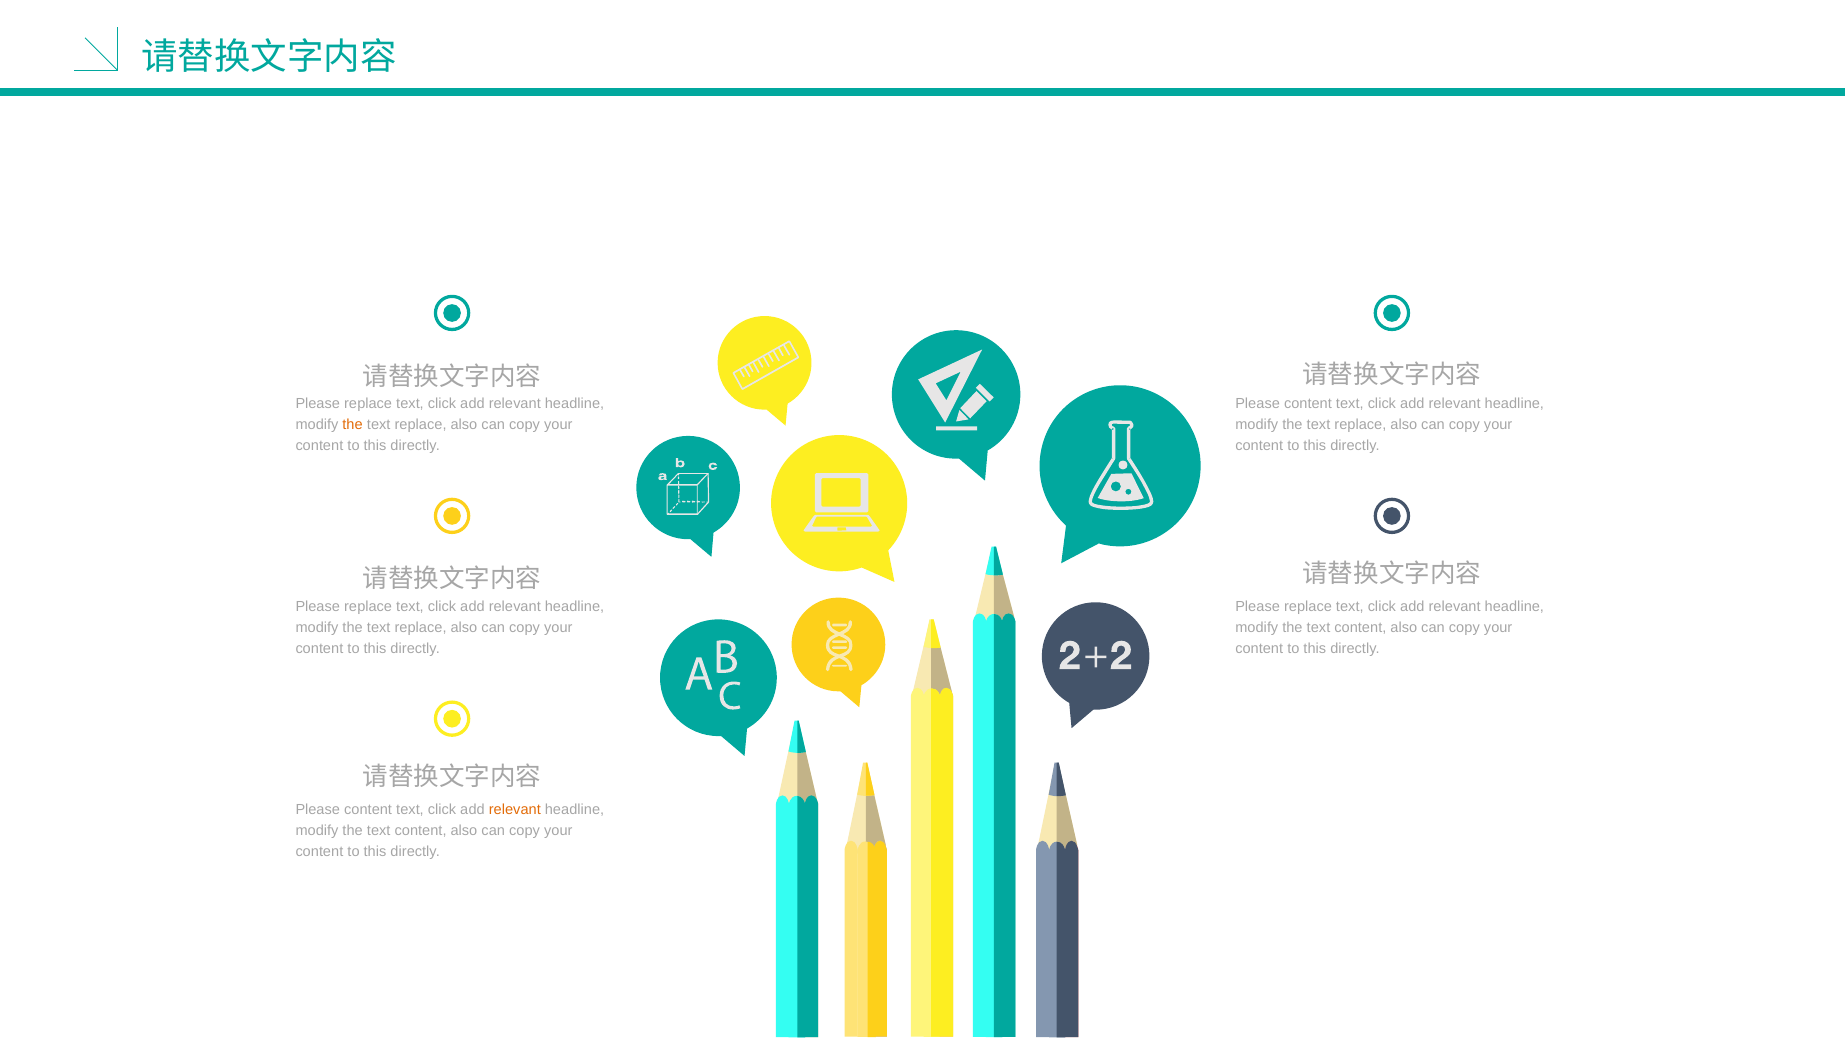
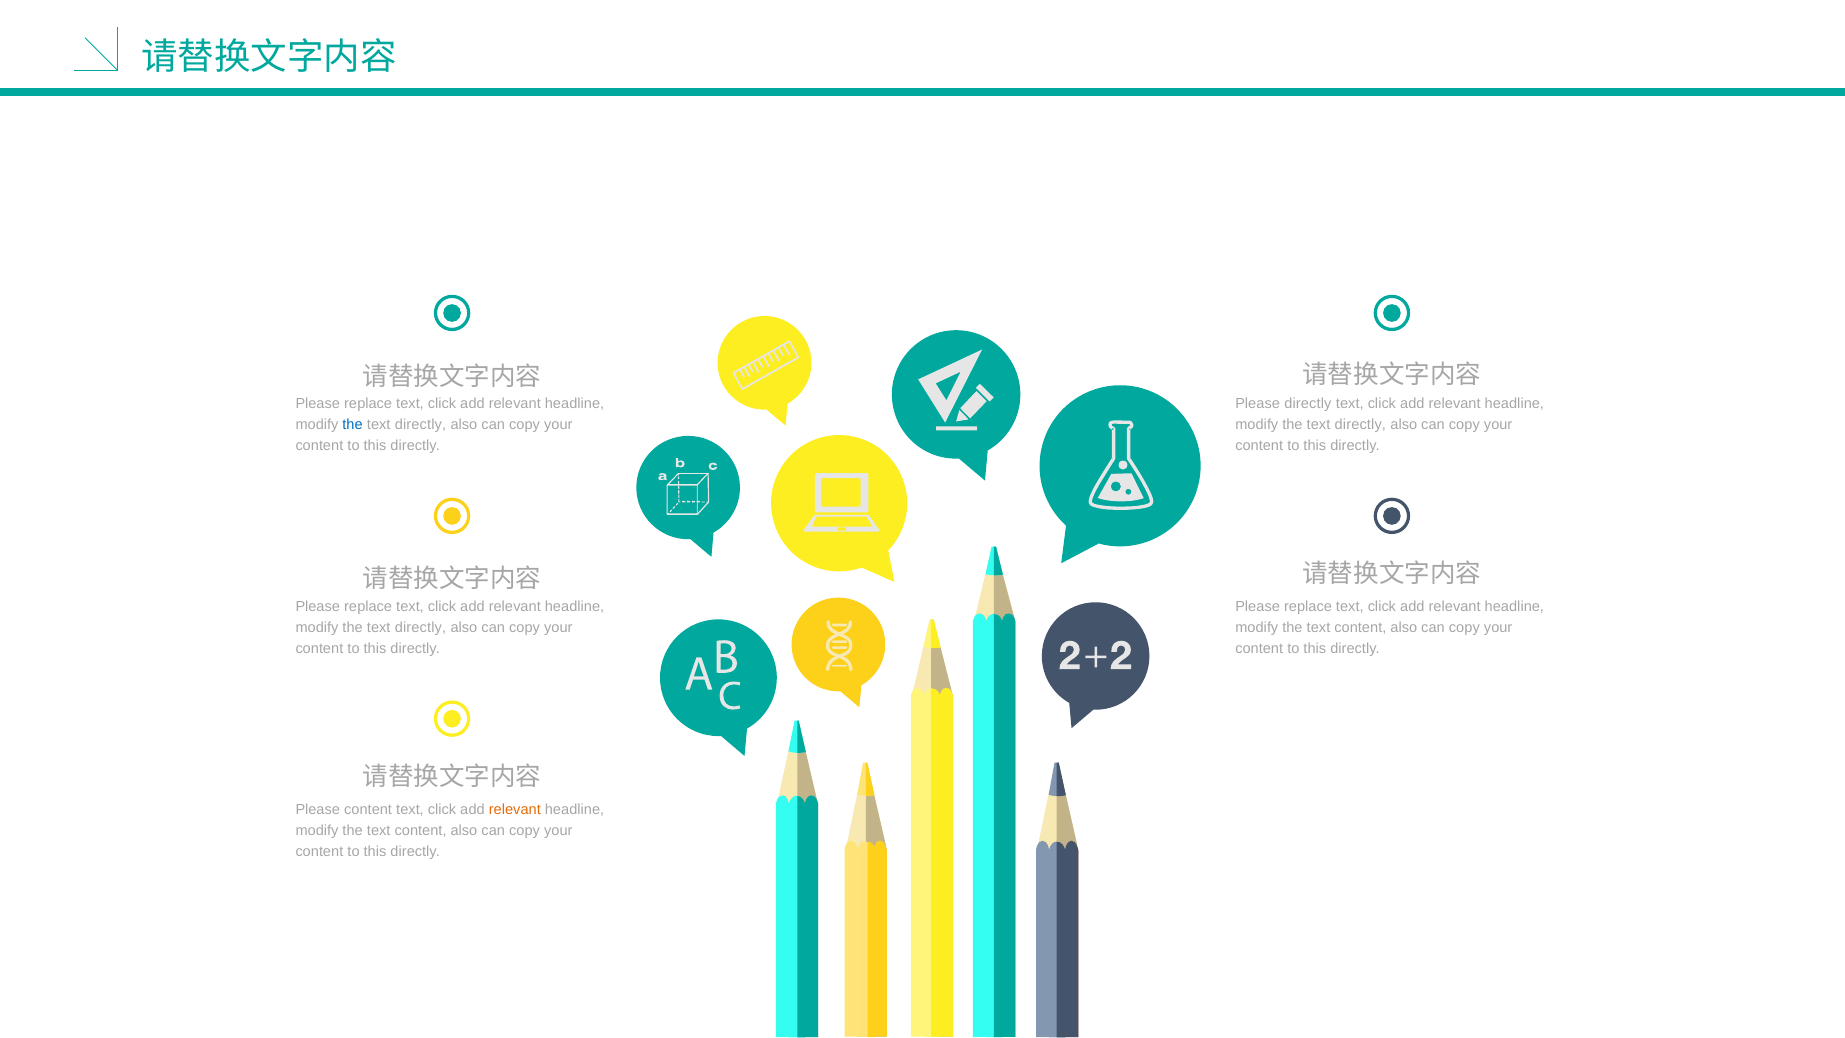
content: content -> directly (1308, 404)
the colour: orange -> blue (353, 425)
replace: replace -> directly (421, 425)
replace: replace -> directly (1360, 425)
replace: replace -> directly (421, 627)
